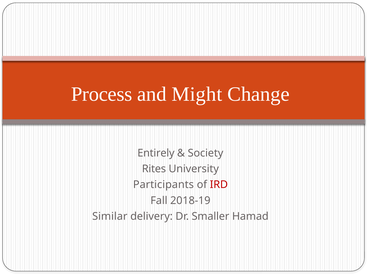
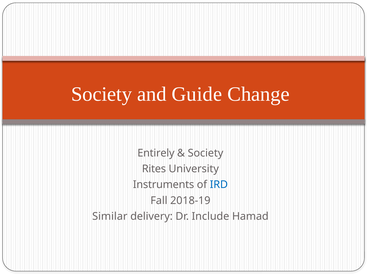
Process: Process -> Society (102, 94)
Might: Might -> Guide (197, 94)
Participants: Participants -> Instruments (164, 185)
IRD colour: red -> blue (219, 185)
Smaller: Smaller -> Include (210, 216)
